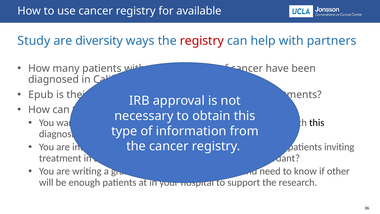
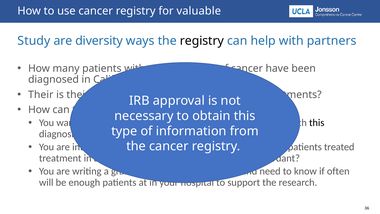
available: available -> valuable (199, 11)
registry colour: red -> black (202, 41)
Epub: Epub -> Their (41, 95)
inviting: inviting -> treated (339, 147)
other: other -> often (338, 171)
